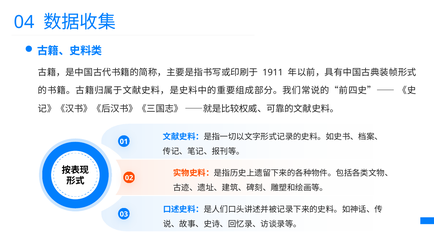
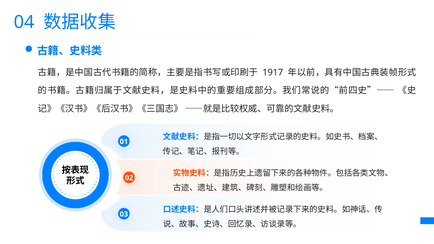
1911: 1911 -> 1917 (273, 73)
